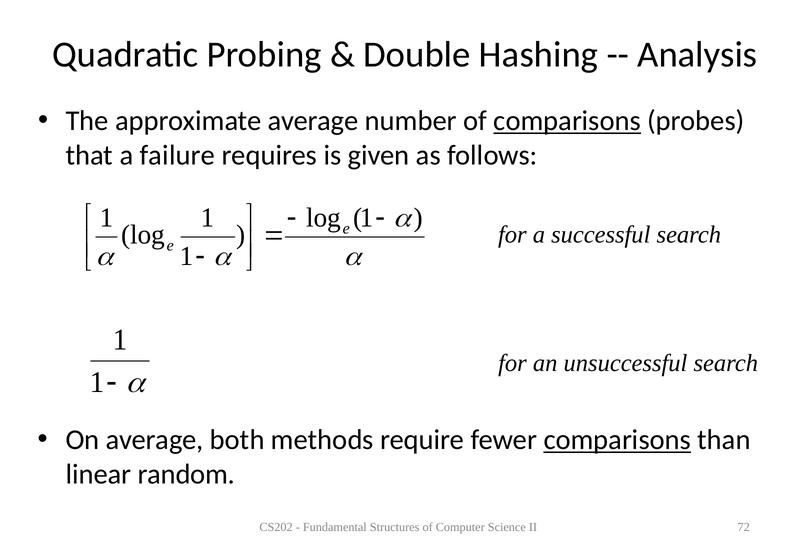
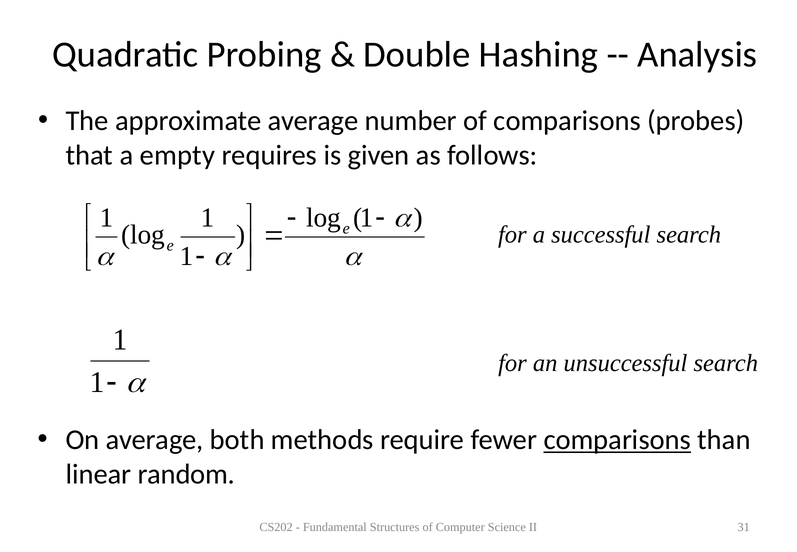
comparisons underline: present -> none (567, 121)
failure: failure -> empty (177, 155)
72: 72 -> 31 (744, 527)
